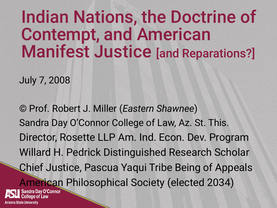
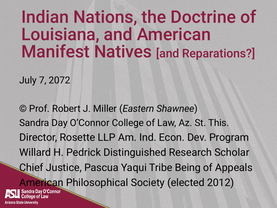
Contempt: Contempt -> Louisiana (60, 34)
Manifest Justice: Justice -> Natives (123, 52)
2008: 2008 -> 2072 (60, 80)
2034: 2034 -> 2012 (221, 182)
